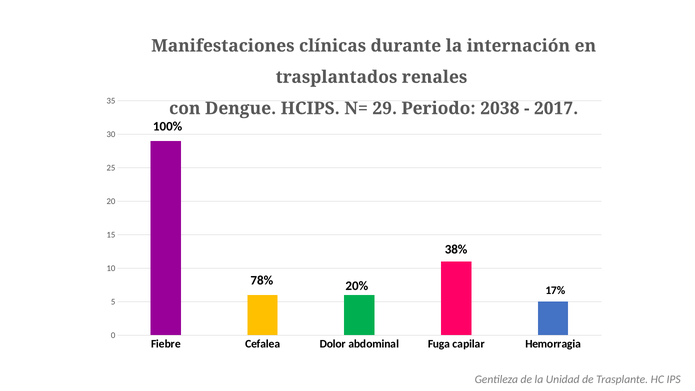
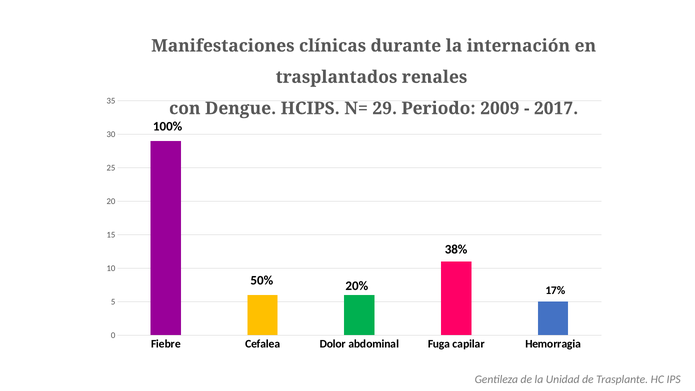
2038: 2038 -> 2009 (500, 108)
78%: 78% -> 50% (262, 281)
